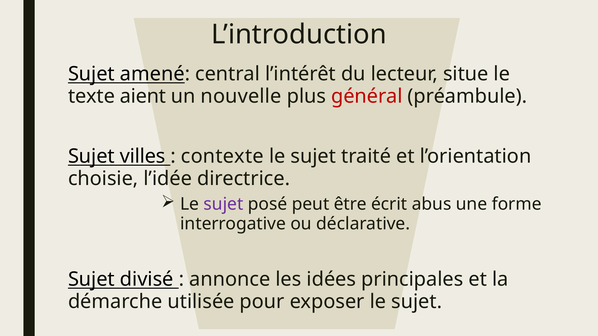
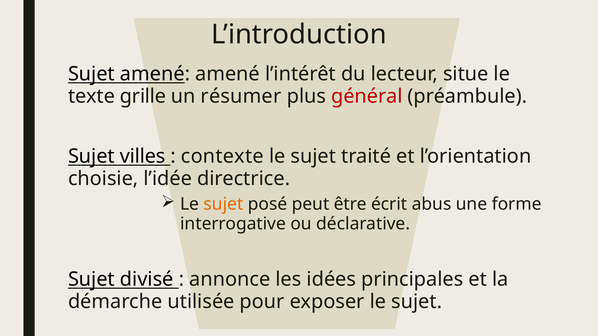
amené central: central -> amené (228, 74)
aient: aient -> grille (143, 96)
nouvelle: nouvelle -> résumer (241, 96)
sujet colour: purple -> orange (223, 204)
